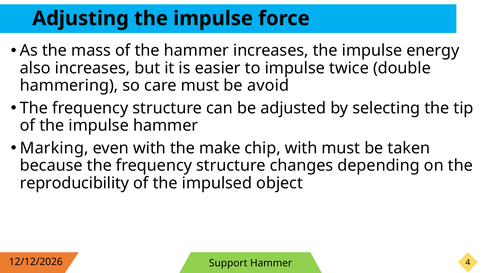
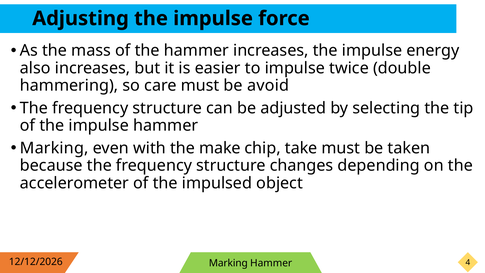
chip with: with -> take (301, 148)
reproducibility: reproducibility -> accelerometer (74, 183)
Support: Support -> Marking (228, 263)
